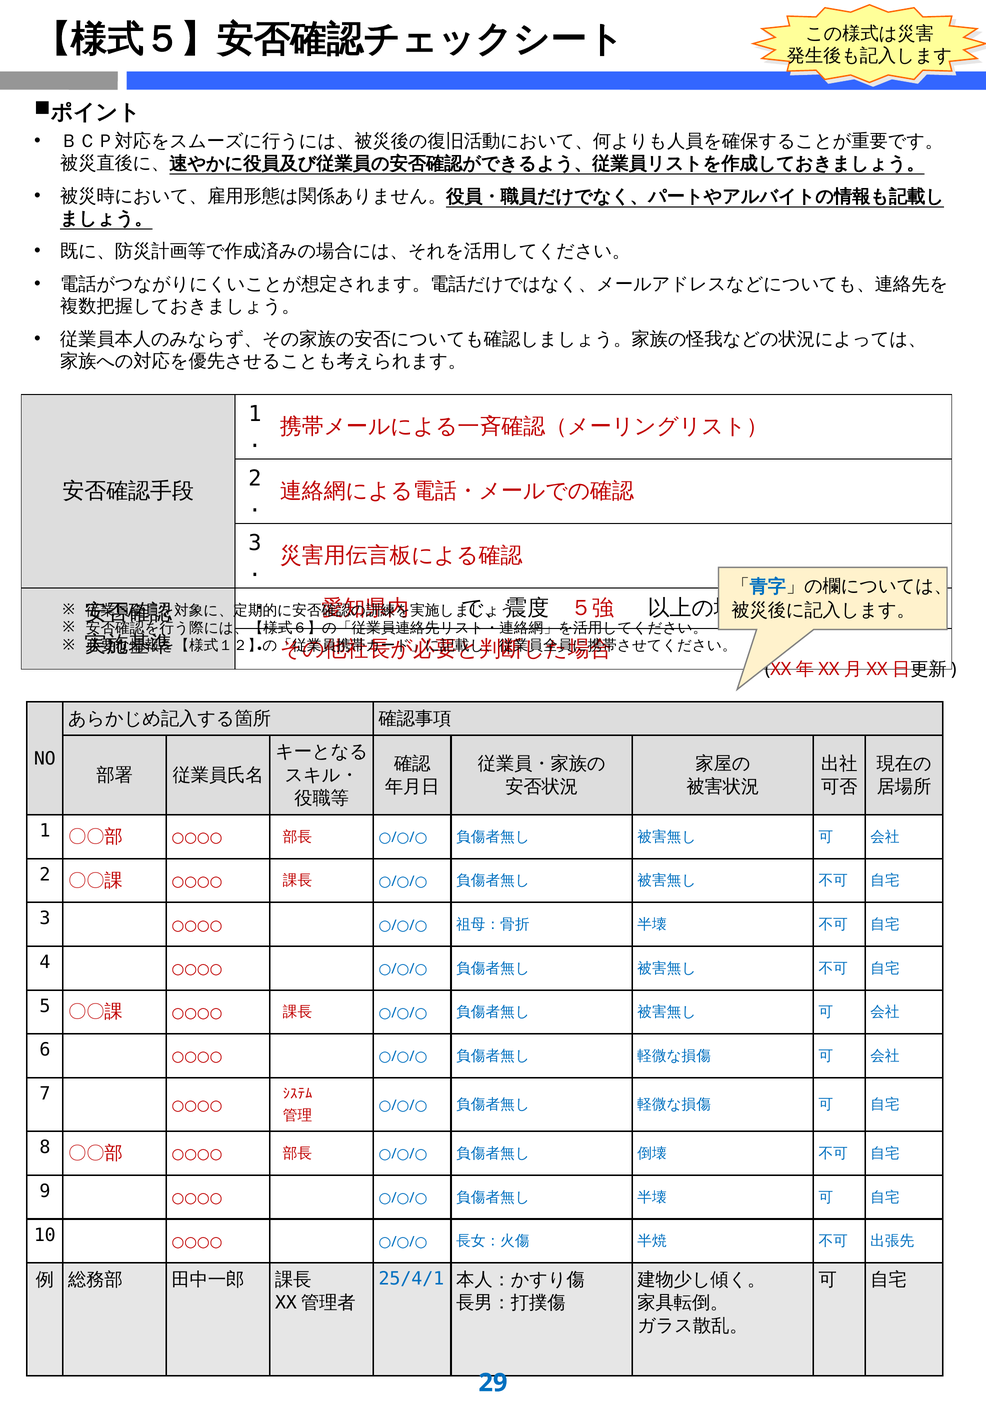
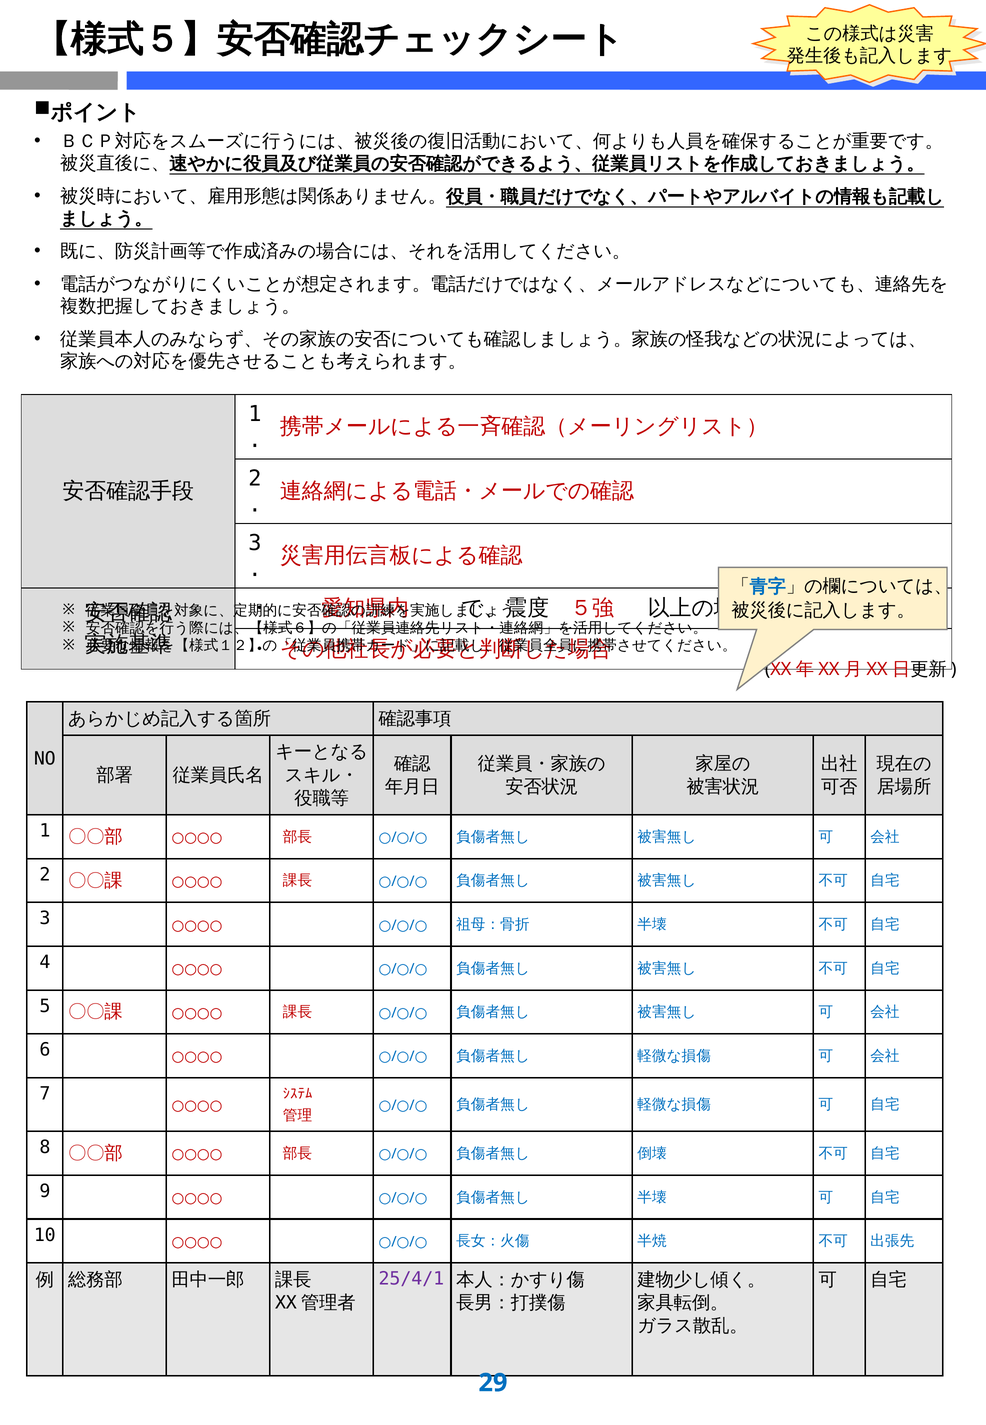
25/4/1 colour: blue -> purple (411, 1278)
